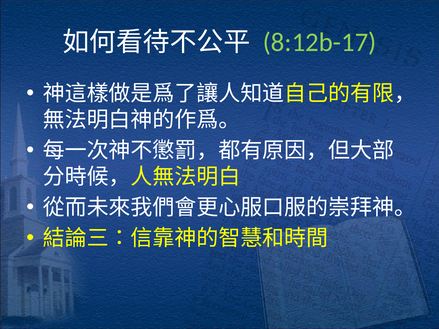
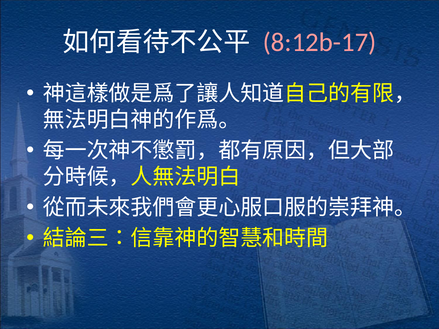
8:12b-17 colour: light green -> pink (320, 42)
